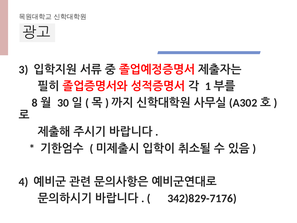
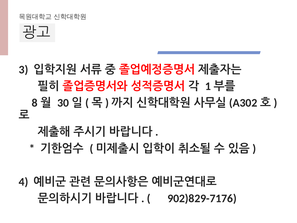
342)829-7176: 342)829-7176 -> 902)829-7176 (202, 198)
